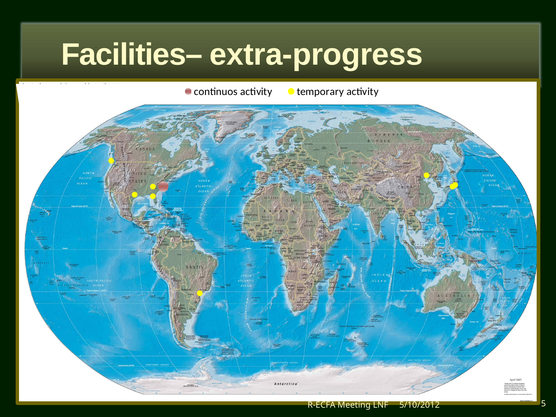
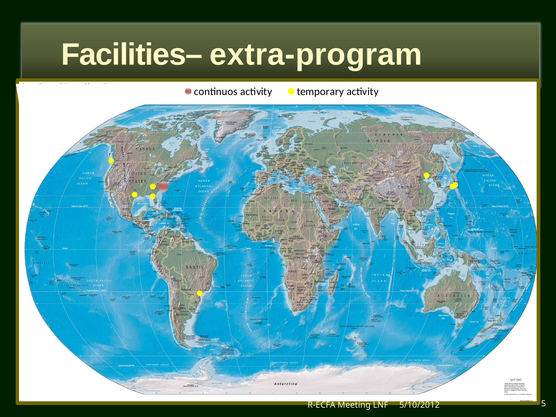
extra-progress: extra-progress -> extra-program (316, 55)
